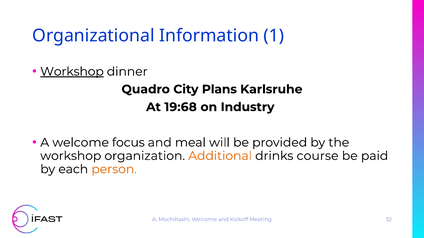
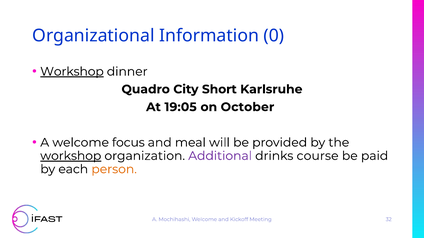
1: 1 -> 0 (274, 36)
Plans: Plans -> Short (219, 89)
19:68: 19:68 -> 19:05 (181, 107)
Industry: Industry -> October (247, 107)
workshop underline: none -> present (71, 156)
Additional colour: orange -> purple (220, 156)
